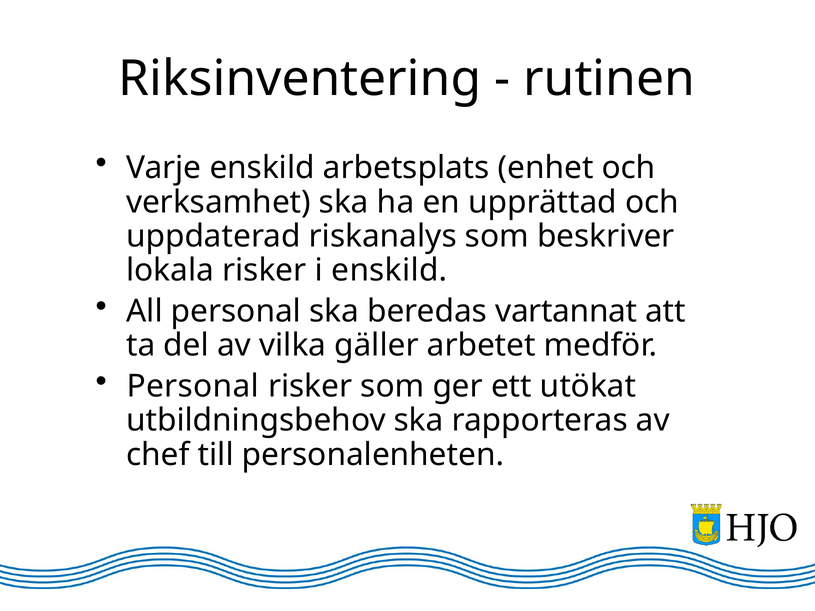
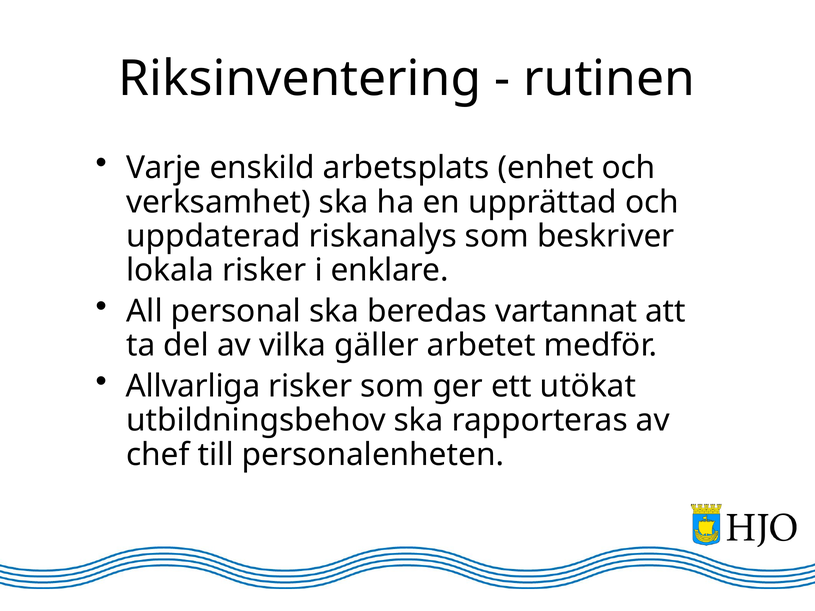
i enskild: enskild -> enklare (390, 271)
Personal: Personal -> Allvarliga (193, 386)
